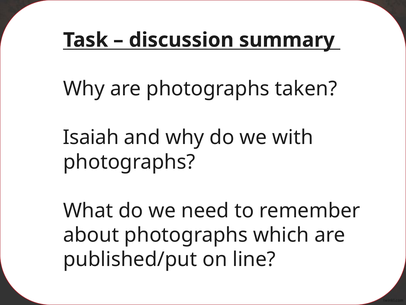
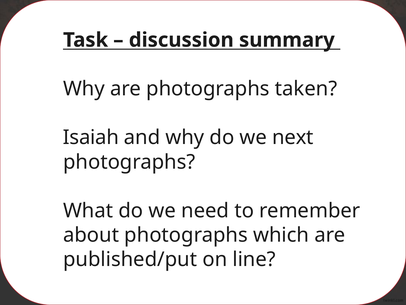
with: with -> next (293, 137)
